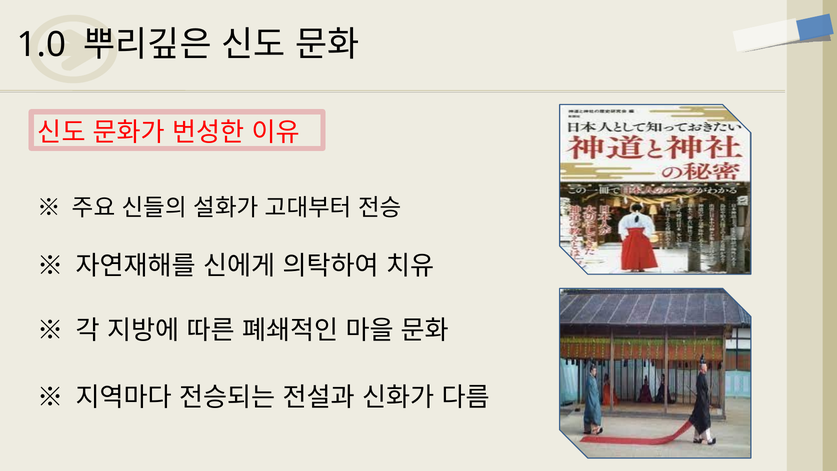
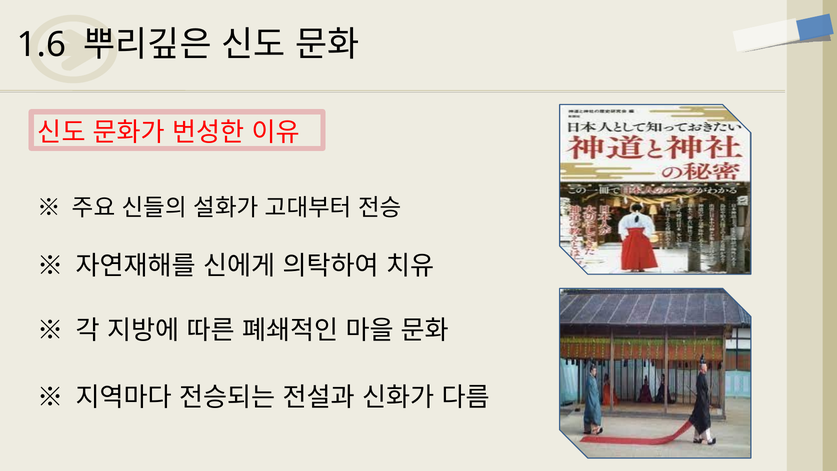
1.0: 1.0 -> 1.6 (42, 45)
